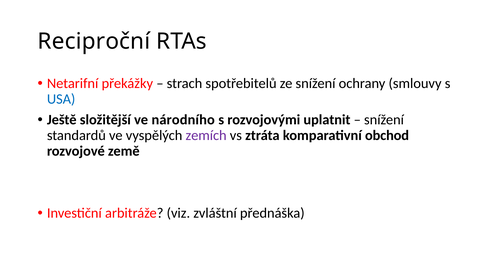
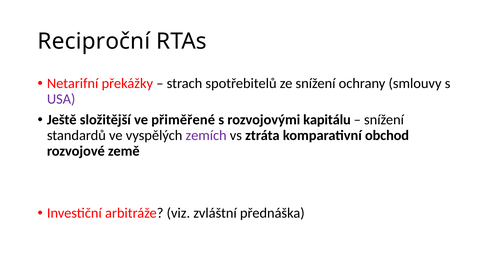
USA colour: blue -> purple (61, 99)
národního: národního -> přiměřené (183, 120)
uplatnit: uplatnit -> kapitálu (327, 120)
